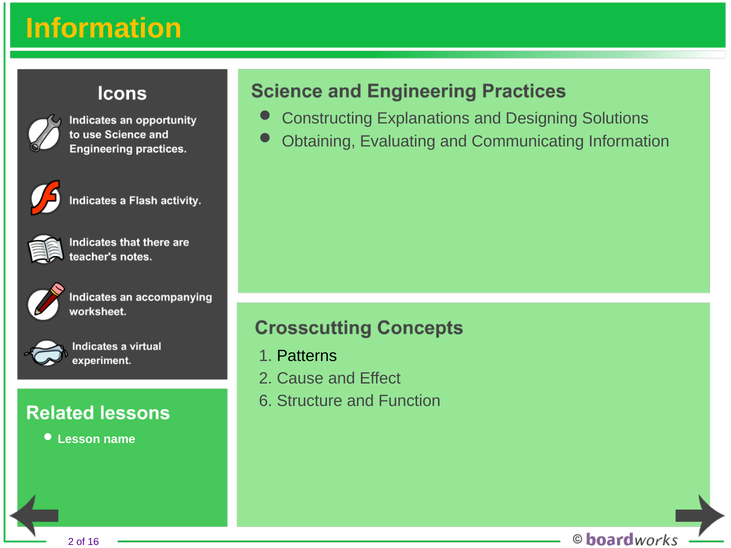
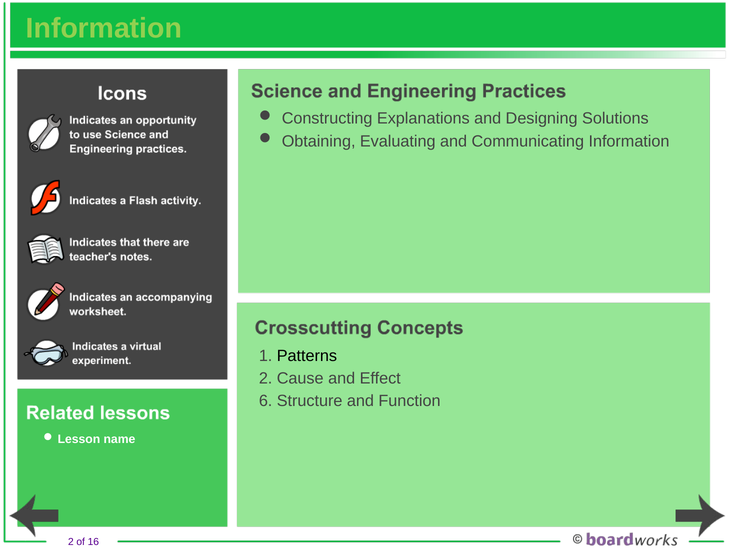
Information colour: yellow -> light green (104, 28)
